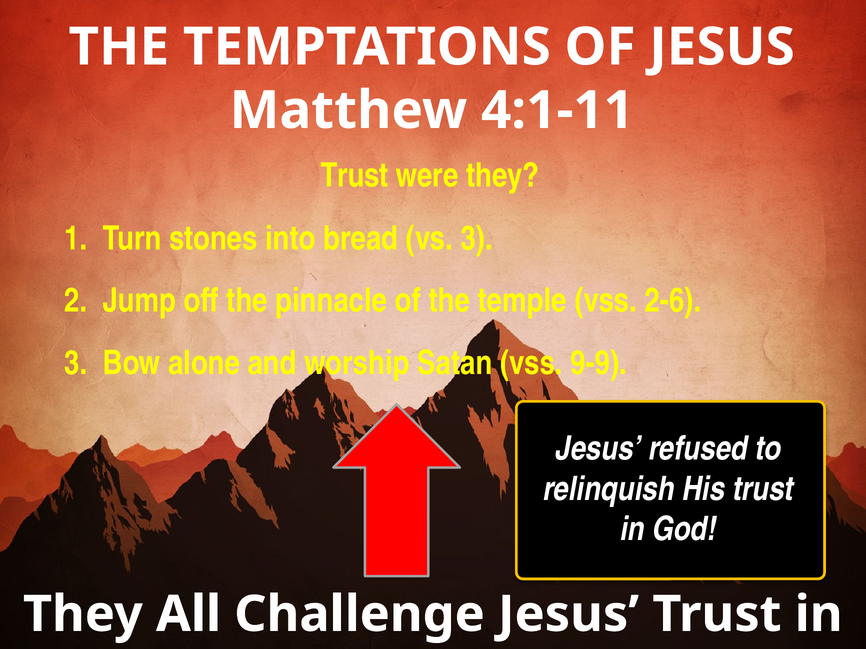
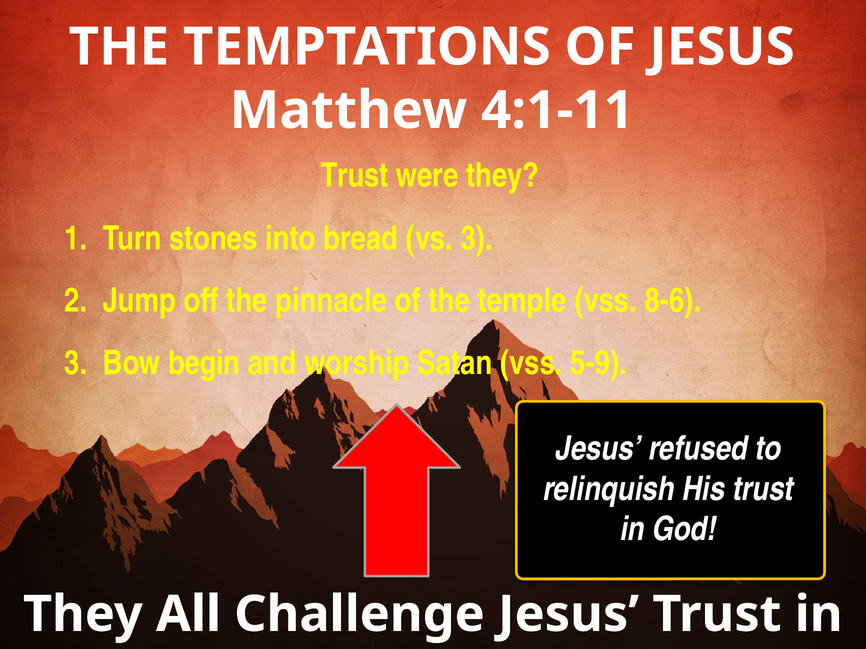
2-6: 2-6 -> 8-6 (673, 301)
alone: alone -> begin (204, 363)
9-9: 9-9 -> 5-9 (599, 363)
